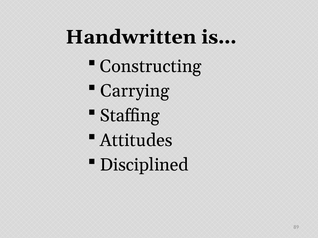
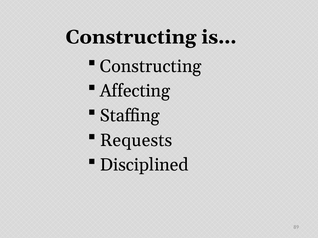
Handwritten: Handwritten -> Constructing (131, 37)
Carrying: Carrying -> Affecting (135, 91)
Attitudes: Attitudes -> Requests (136, 141)
